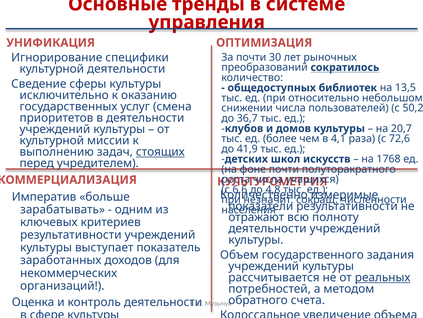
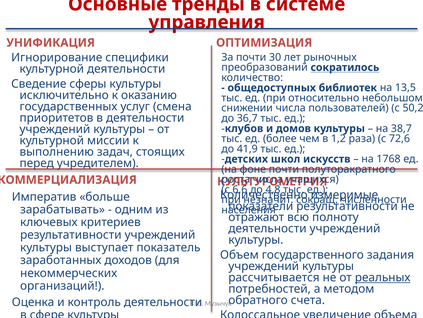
20,7: 20,7 -> 38,7 (401, 128)
4,1: 4,1 -> 1,2 (338, 138)
стоящих underline: present -> none (160, 151)
